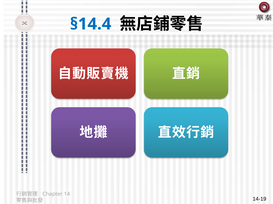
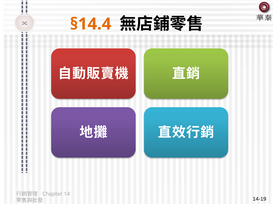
§14.4 colour: blue -> orange (91, 24)
